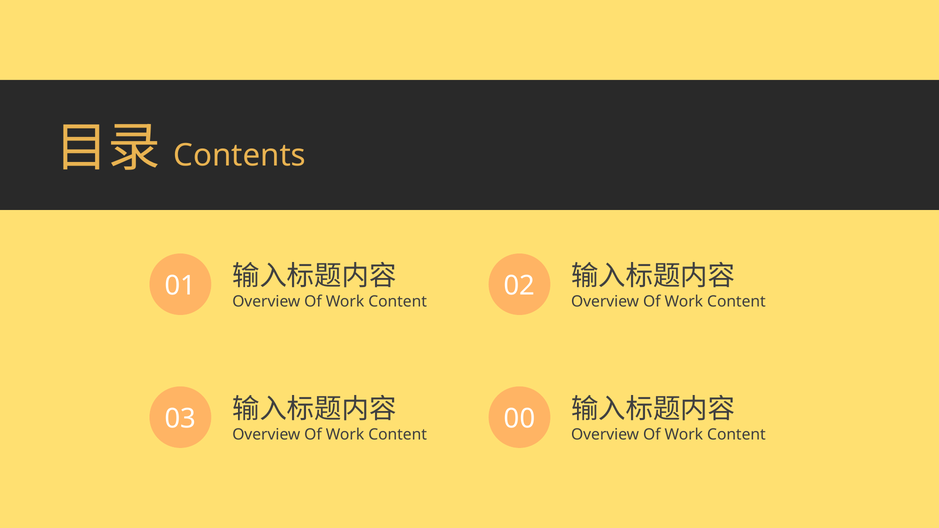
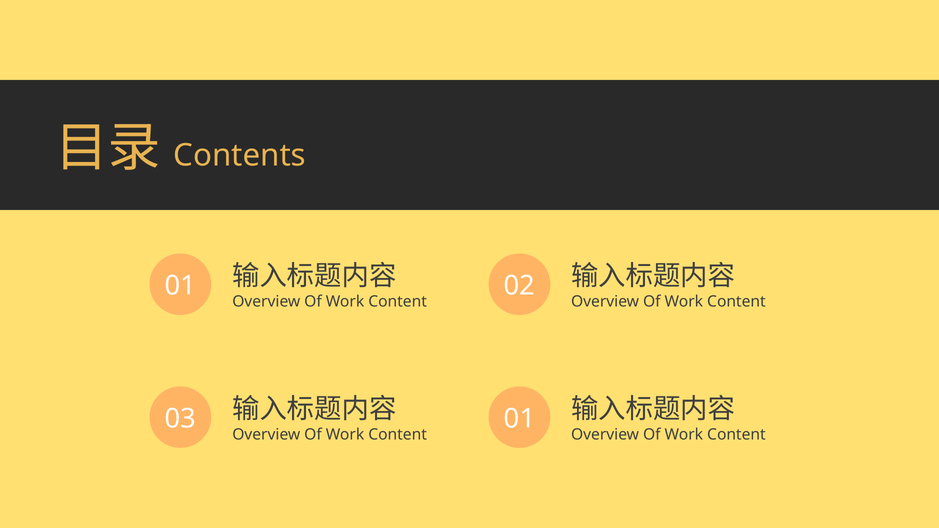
03 00: 00 -> 01 (520, 419)
